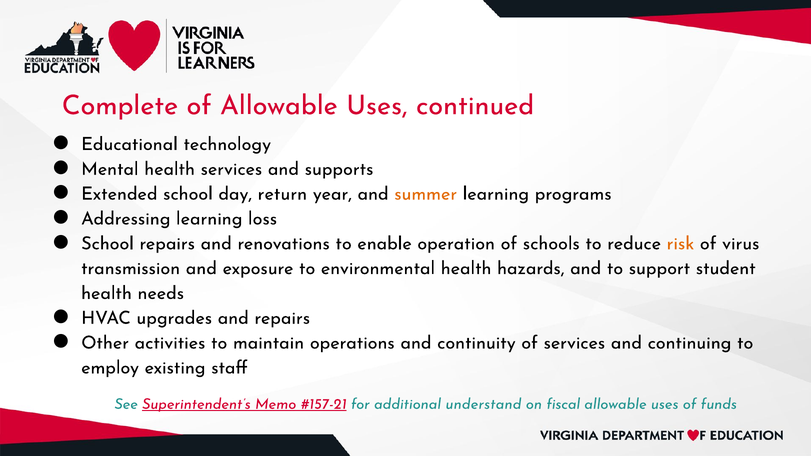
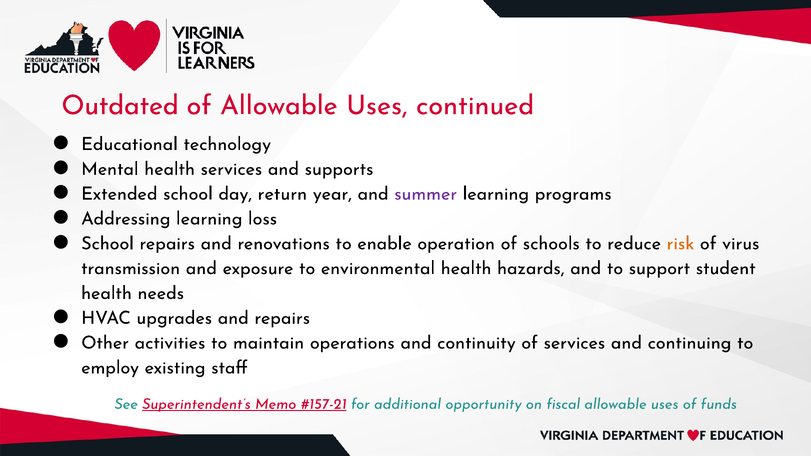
Complete: Complete -> Outdated (120, 105)
summer colour: orange -> purple (426, 194)
understand: understand -> opportunity (483, 404)
